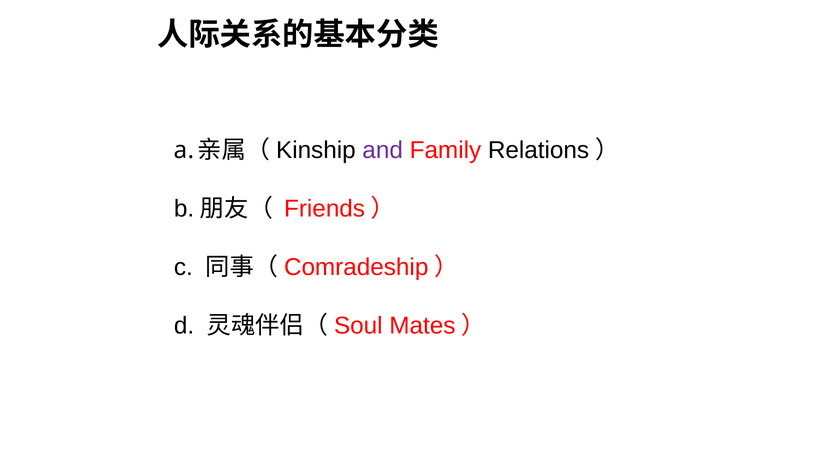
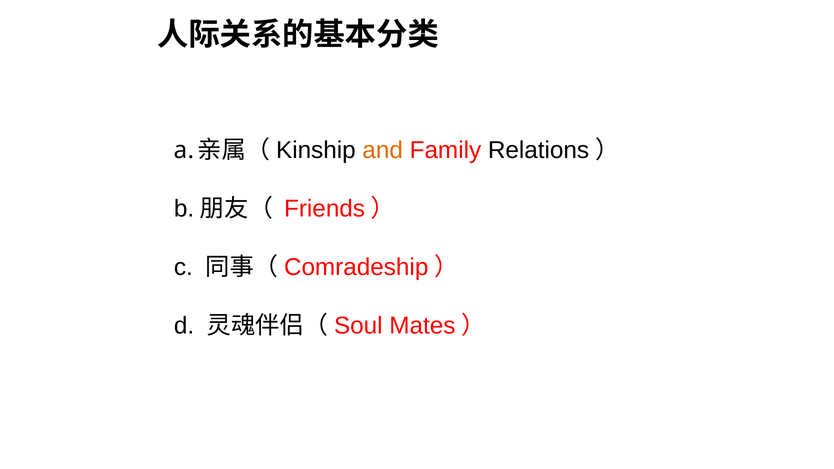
and colour: purple -> orange (383, 150)
